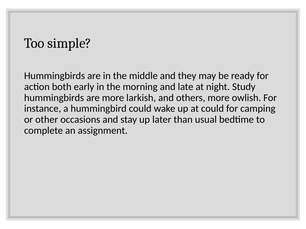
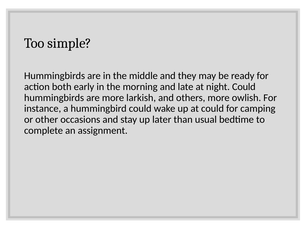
night Study: Study -> Could (244, 87)
